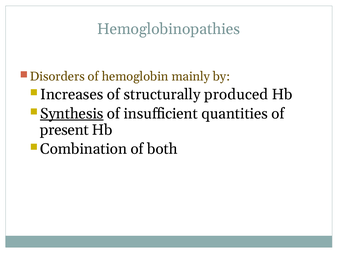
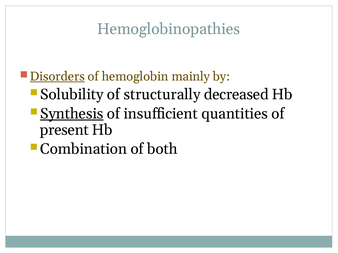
Disorders underline: none -> present (57, 77)
Increases: Increases -> Solubility (72, 95)
produced: produced -> decreased (236, 95)
